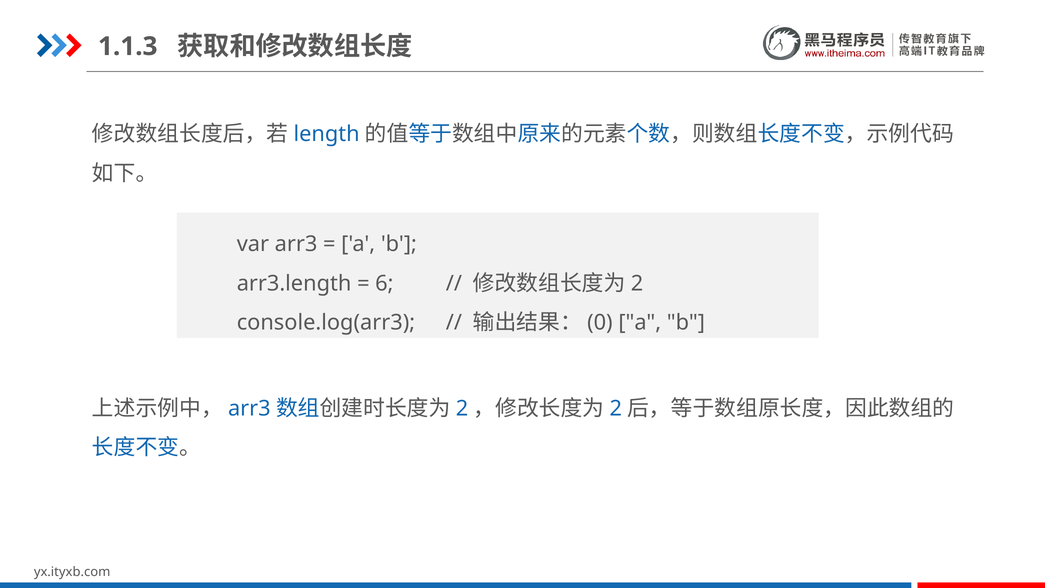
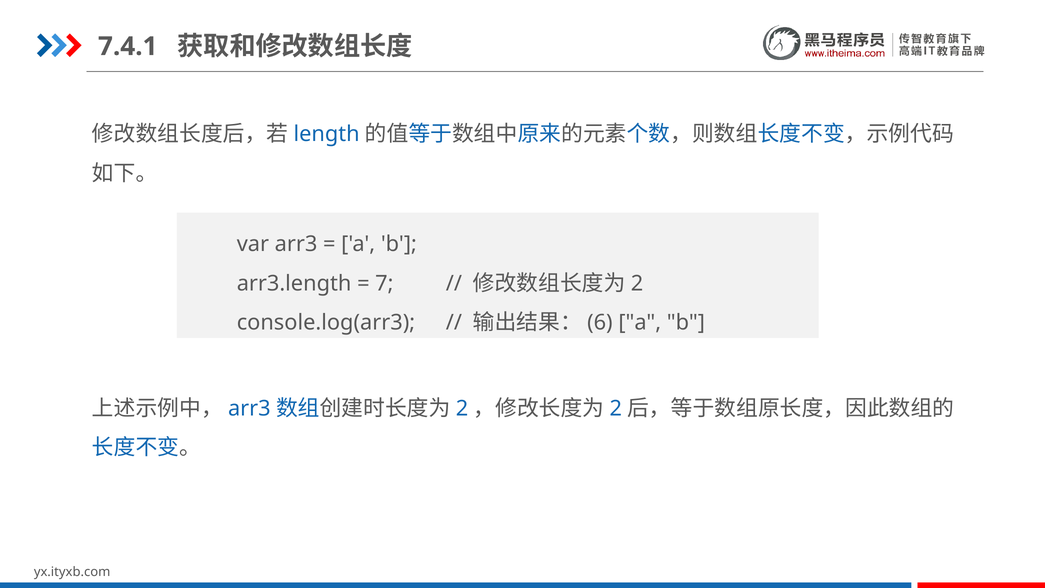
1.1.3: 1.1.3 -> 7.4.1 (128, 46)
6: 6 -> 7 (384, 283)
0: 0 -> 6 (600, 323)
